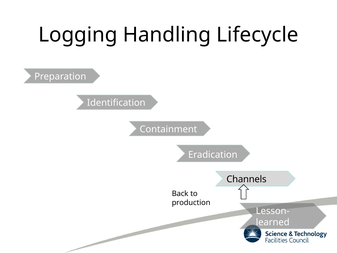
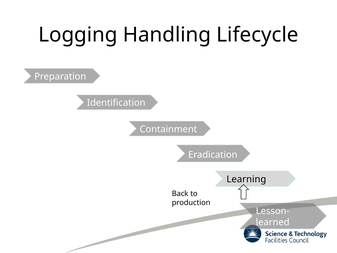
Channels: Channels -> Learning (246, 179)
